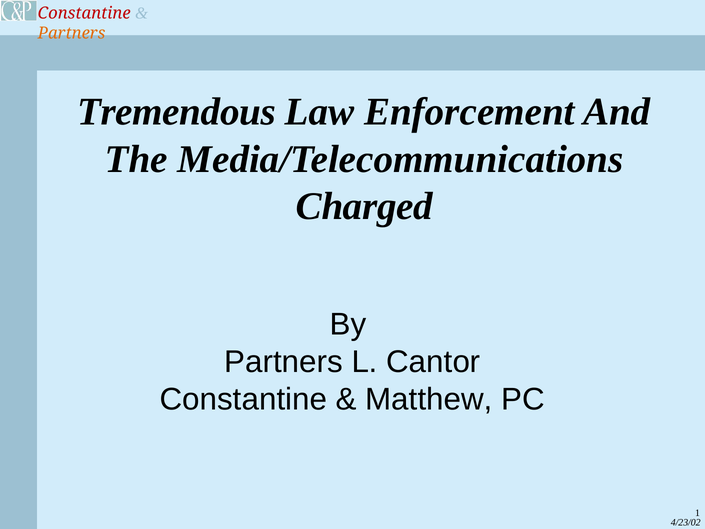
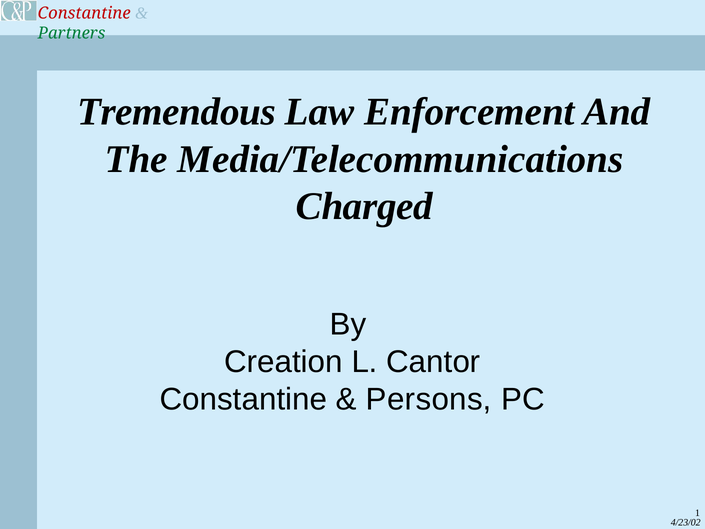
Partners colour: orange -> green (72, 33)
Partners: Partners -> Creation (284, 362)
Matthew: Matthew -> Persons (429, 399)
